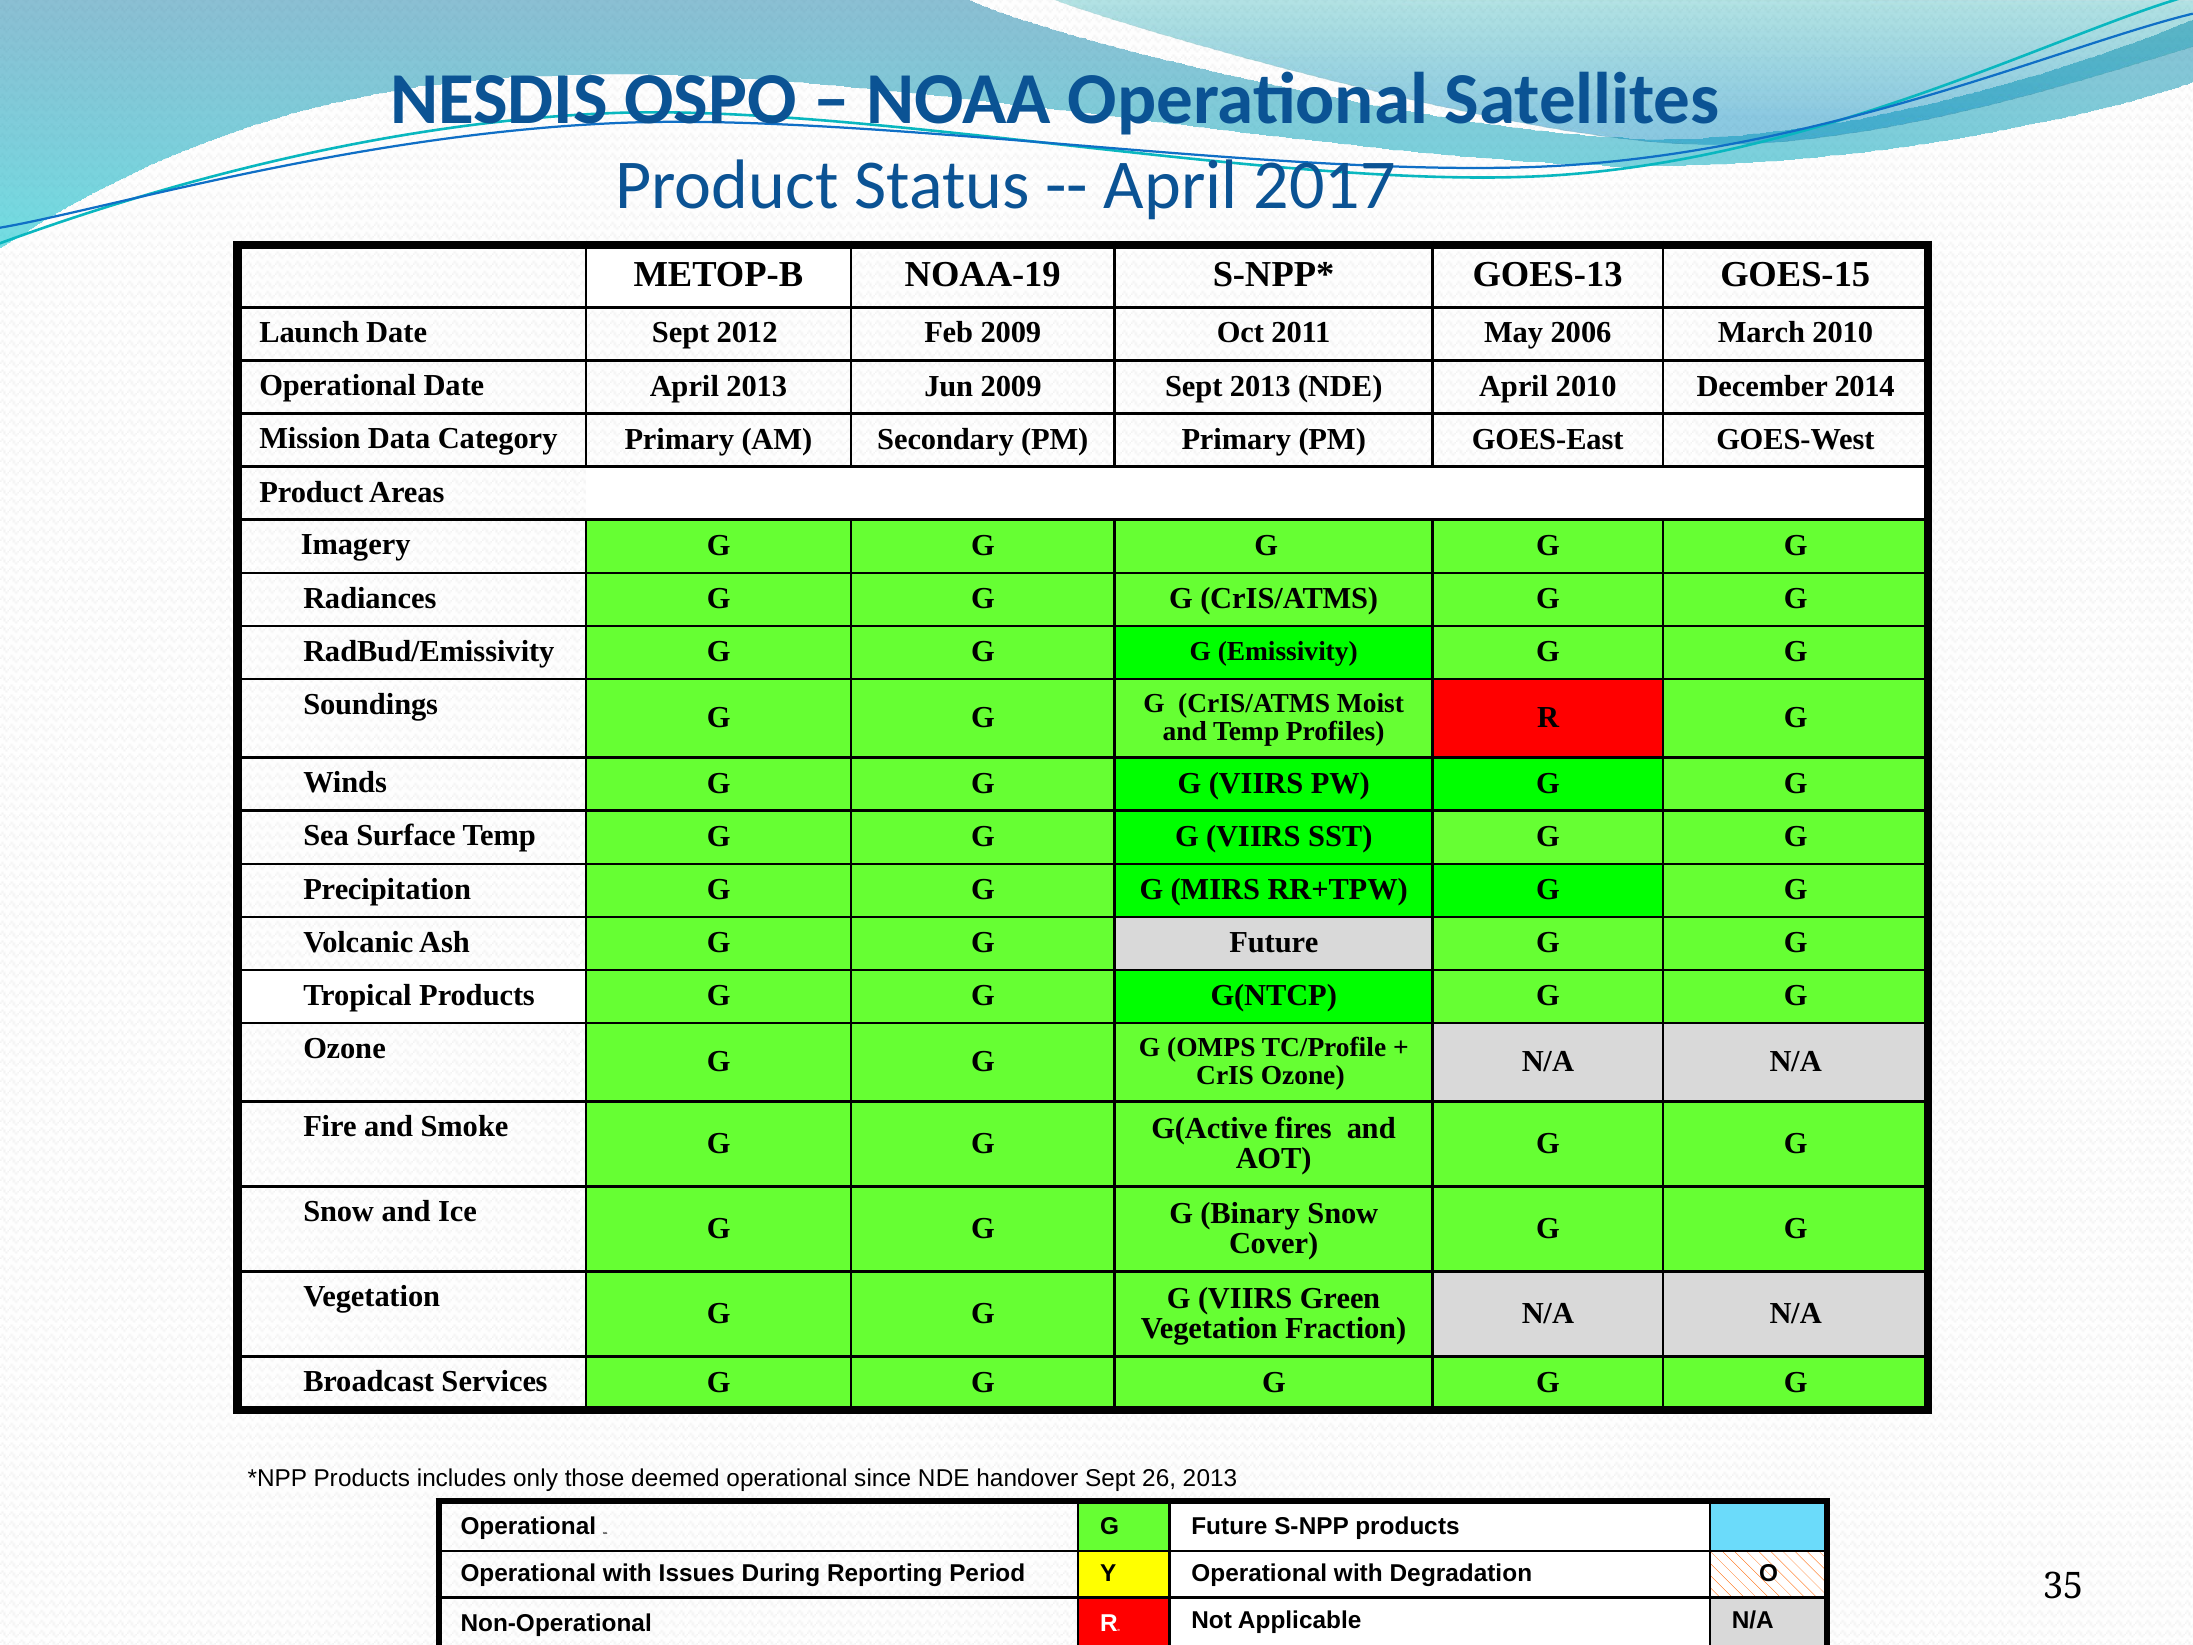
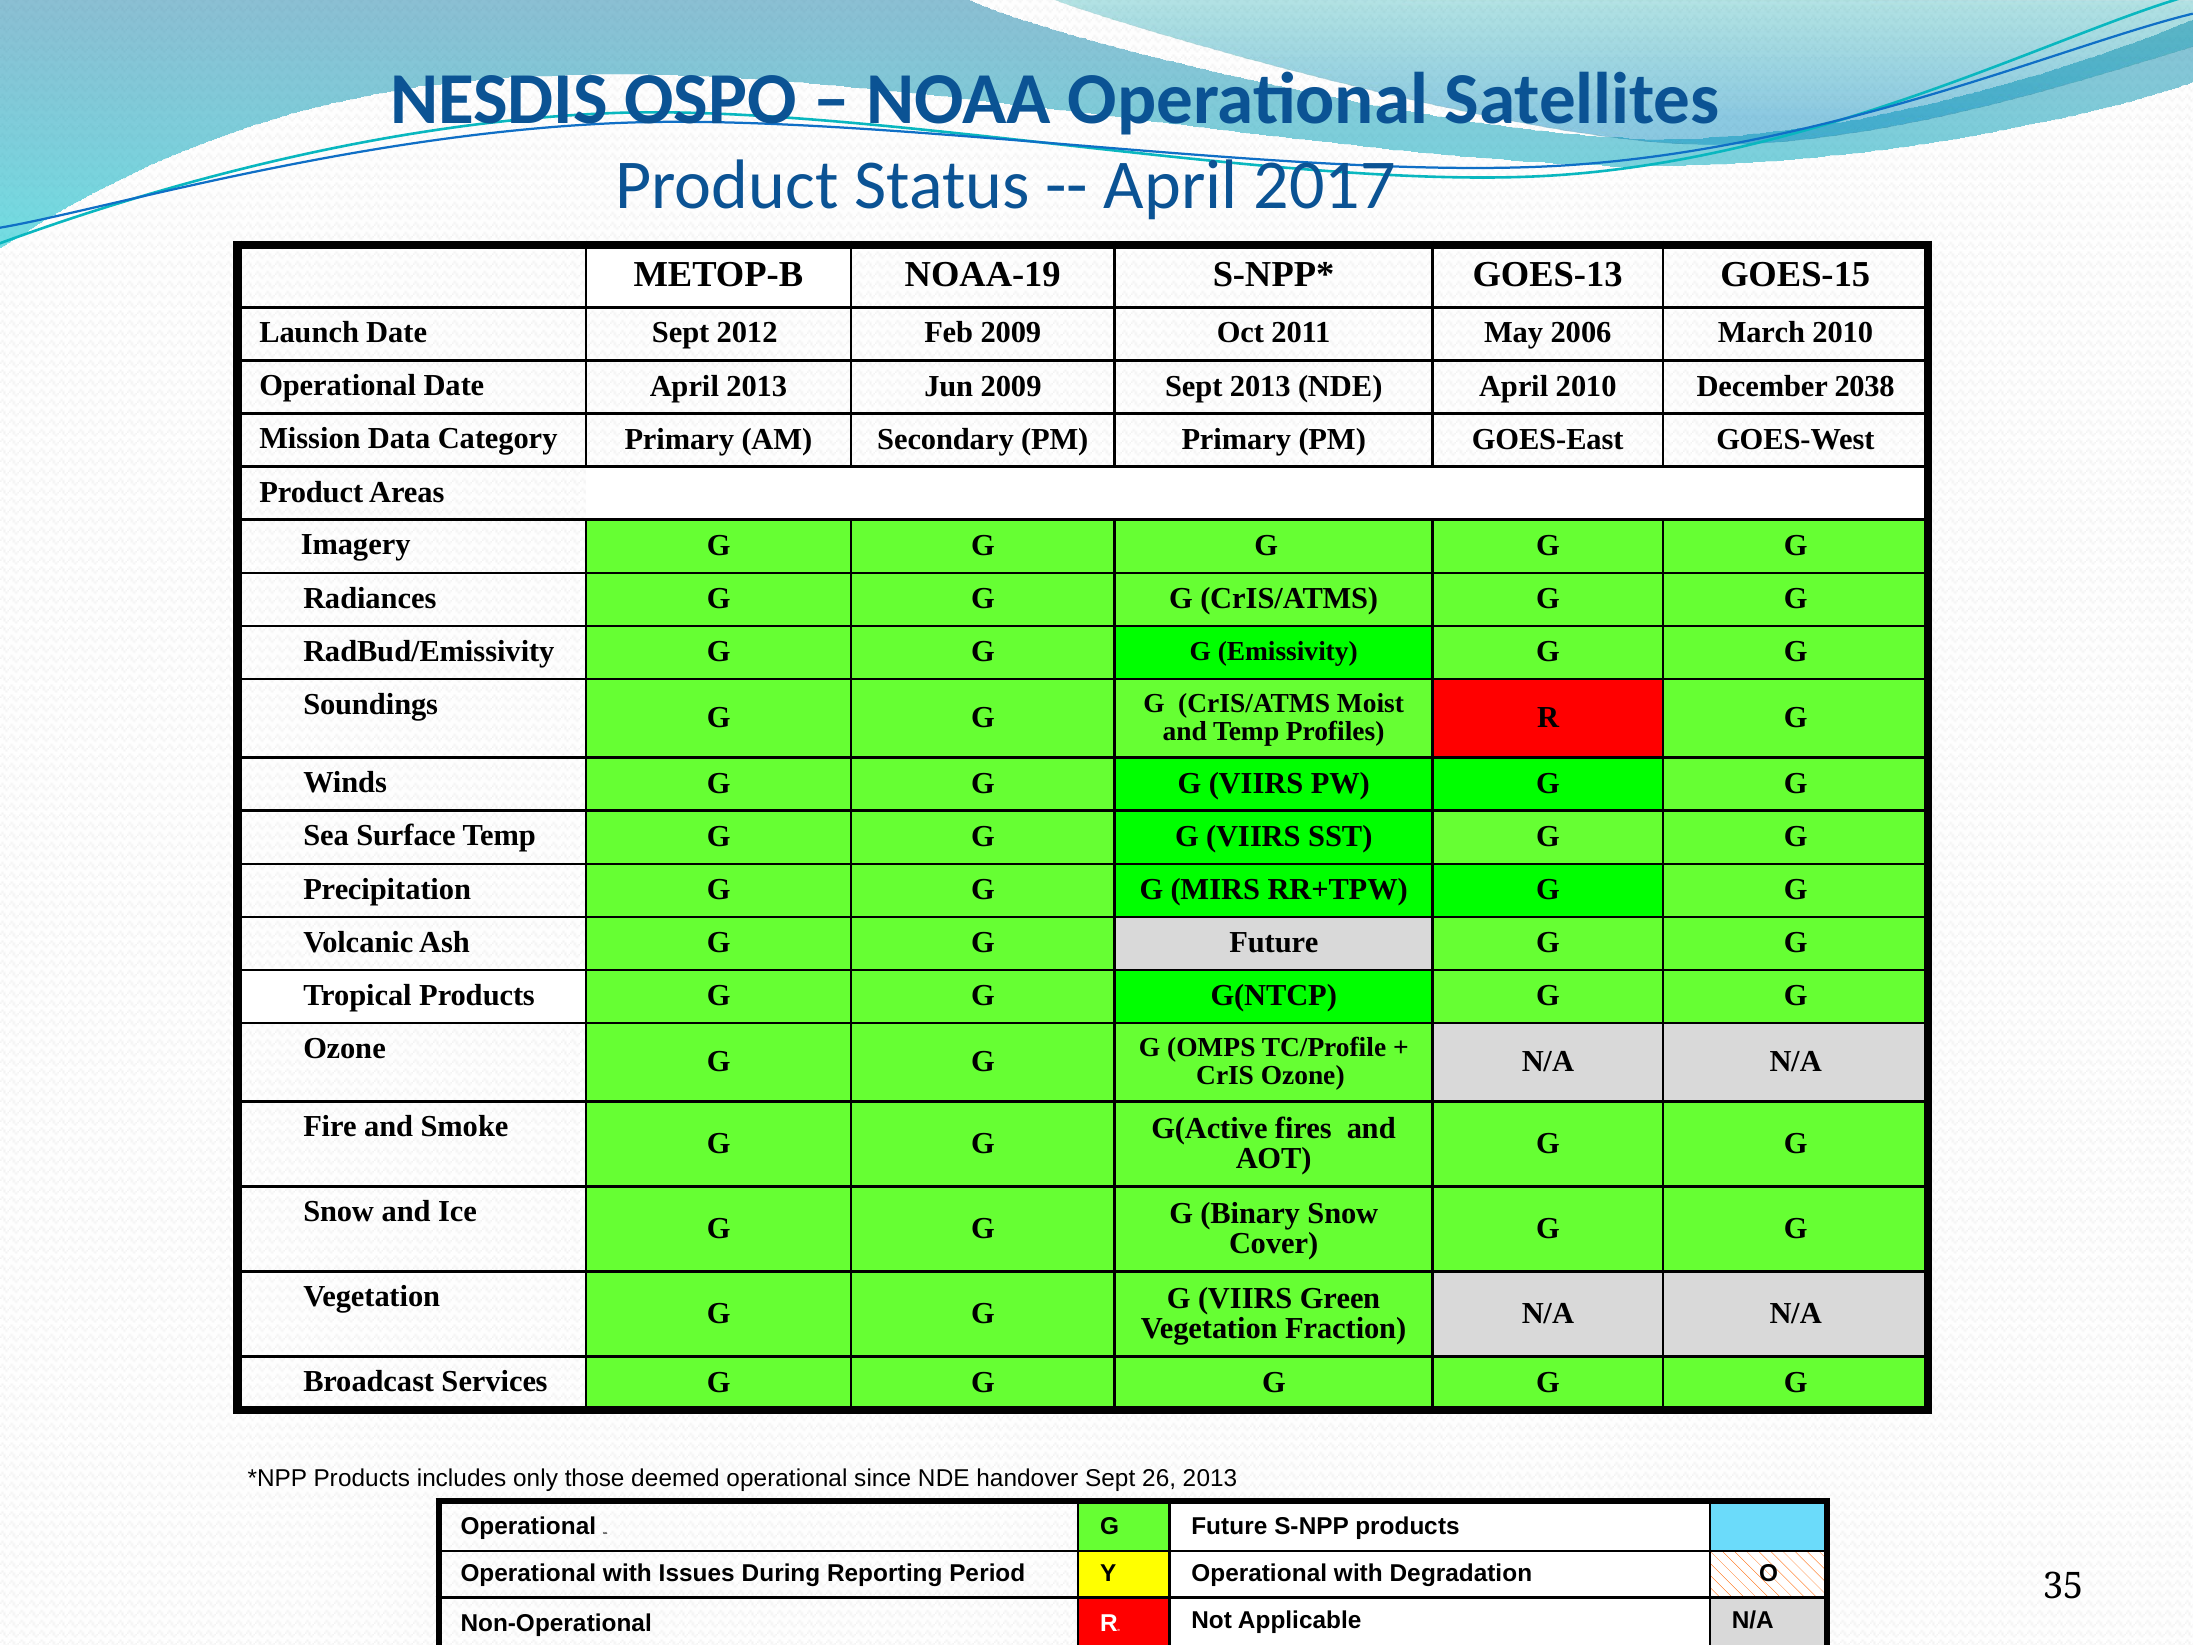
2014: 2014 -> 2038 (1865, 386)
